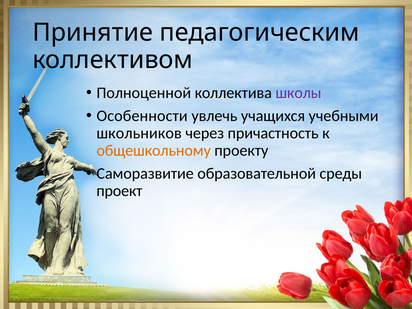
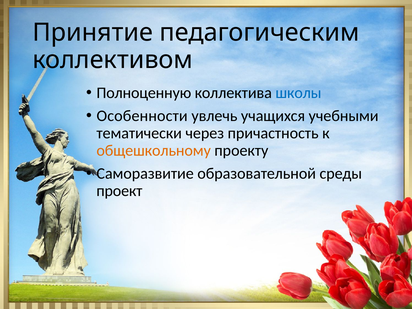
Полноценной: Полноценной -> Полноценную (144, 93)
школы colour: purple -> blue (298, 93)
школьников: школьников -> тематически (139, 133)
